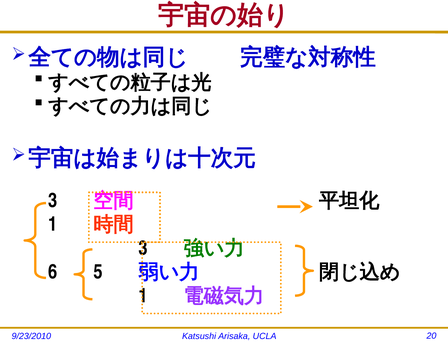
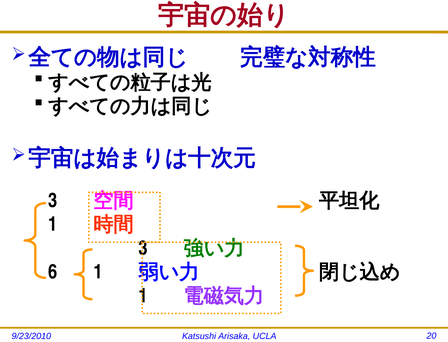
6 5: 5 -> 1 (98, 271)
